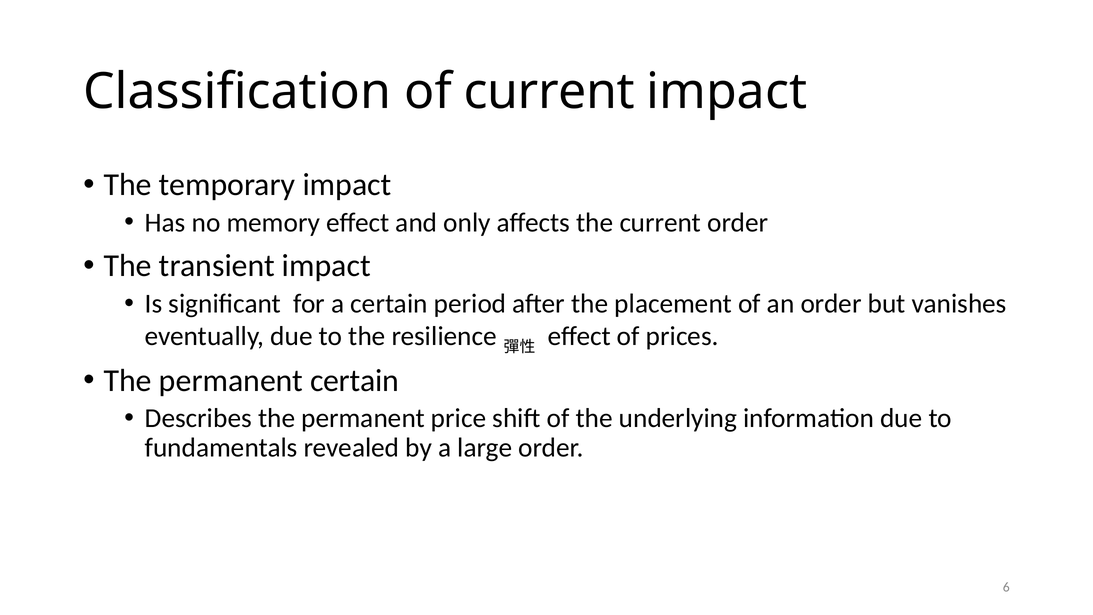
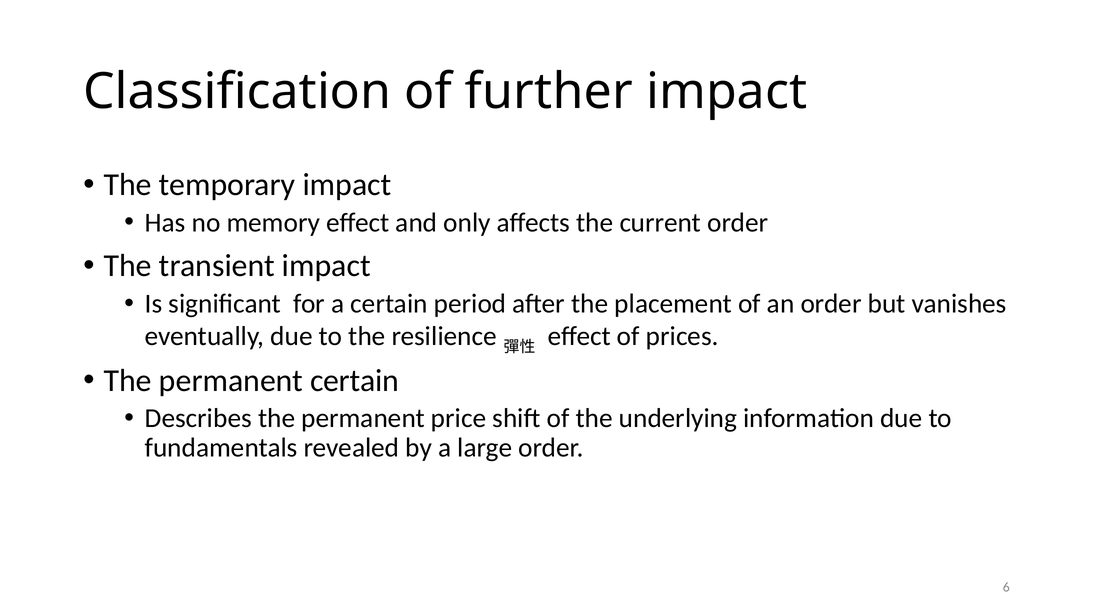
of current: current -> further (549, 92)
